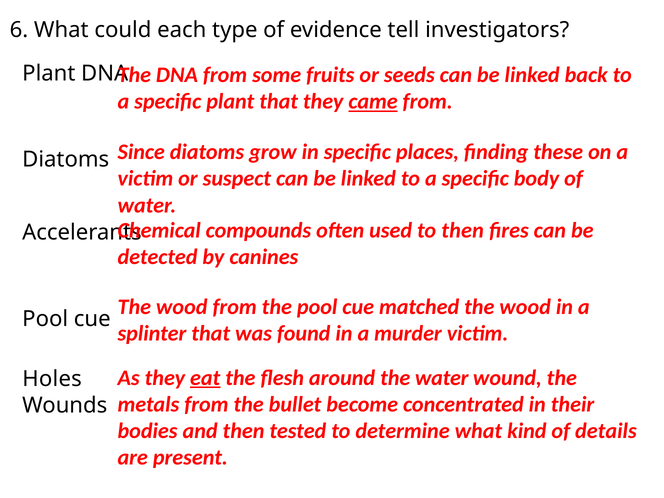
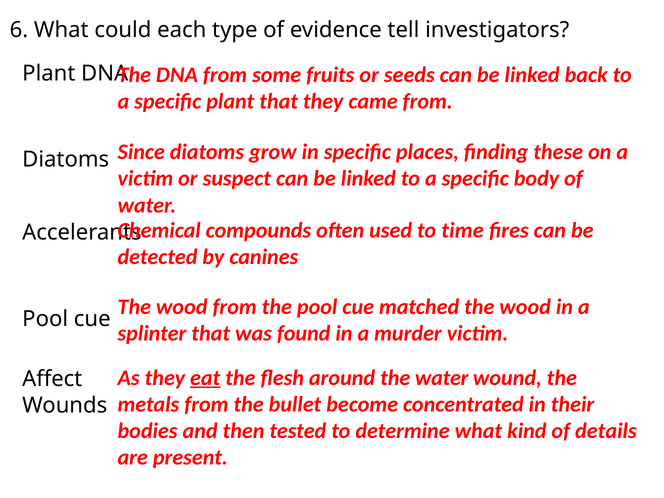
came underline: present -> none (373, 102)
to then: then -> time (463, 231)
Holes: Holes -> Affect (52, 379)
